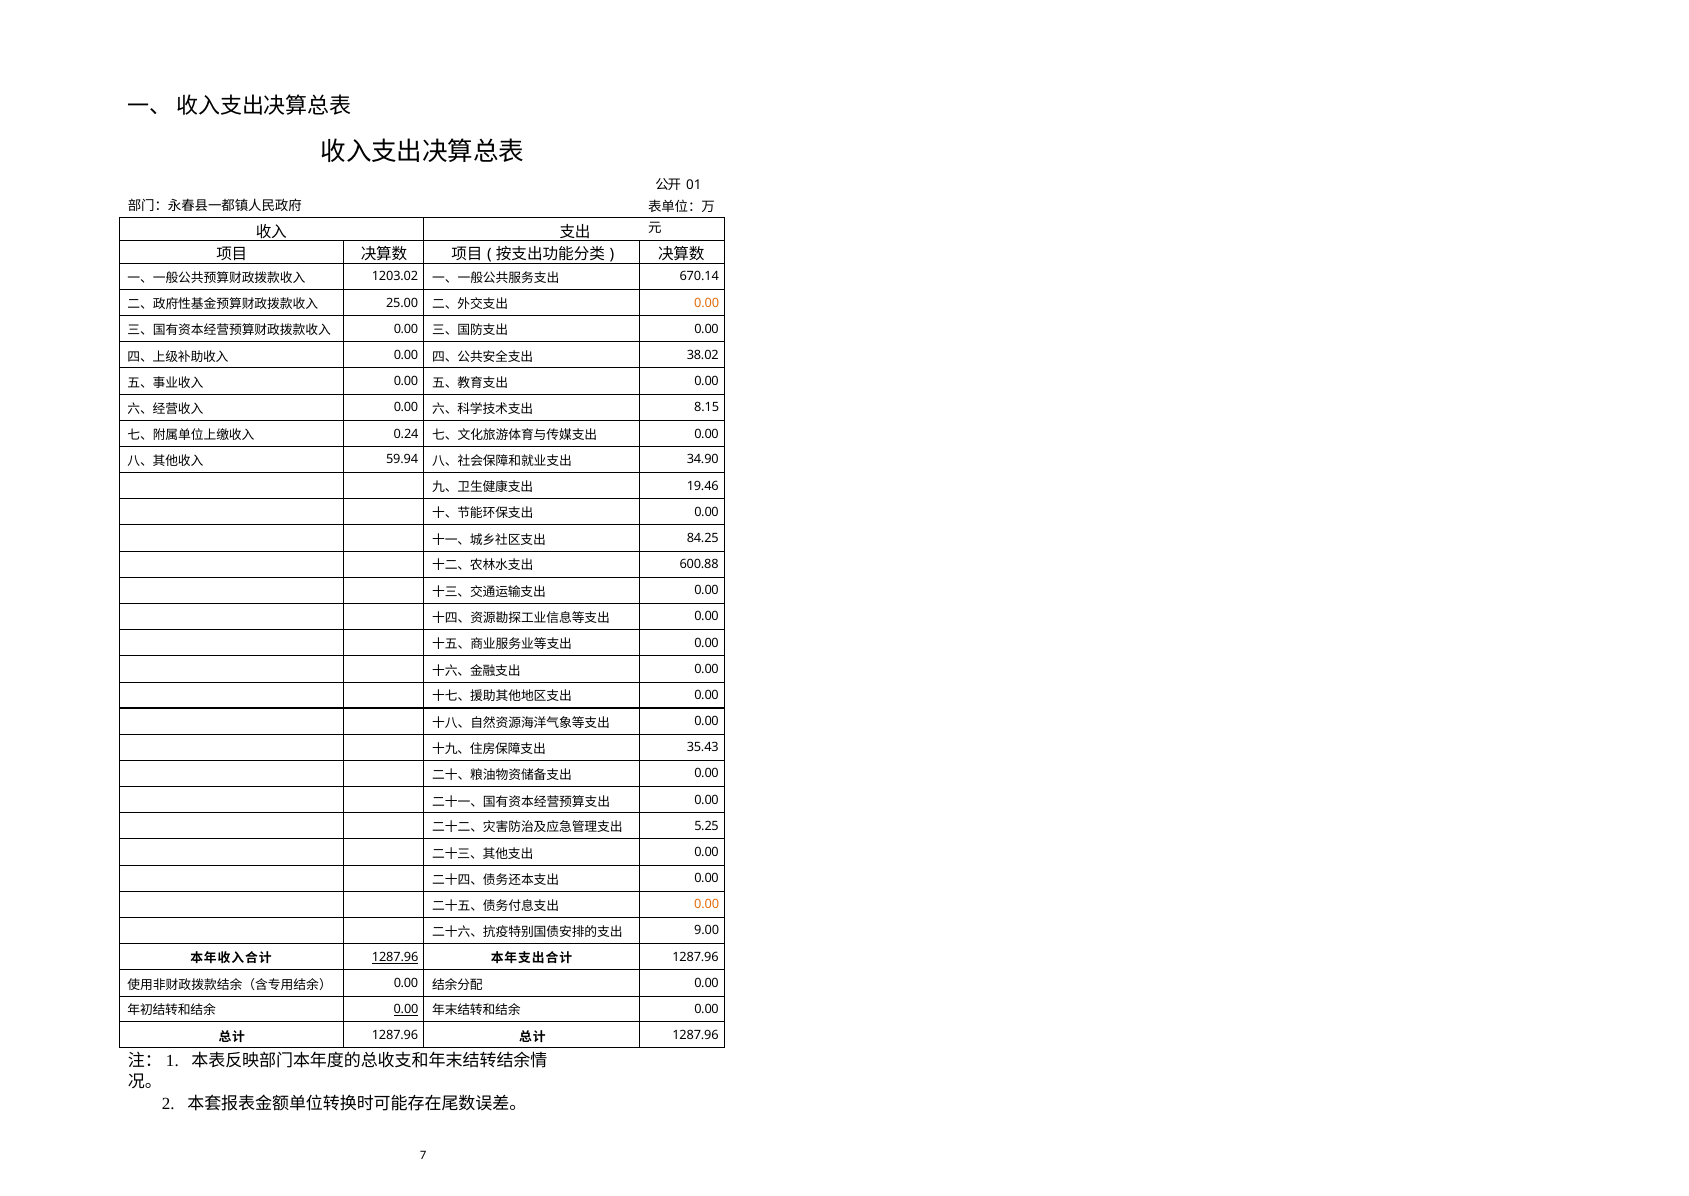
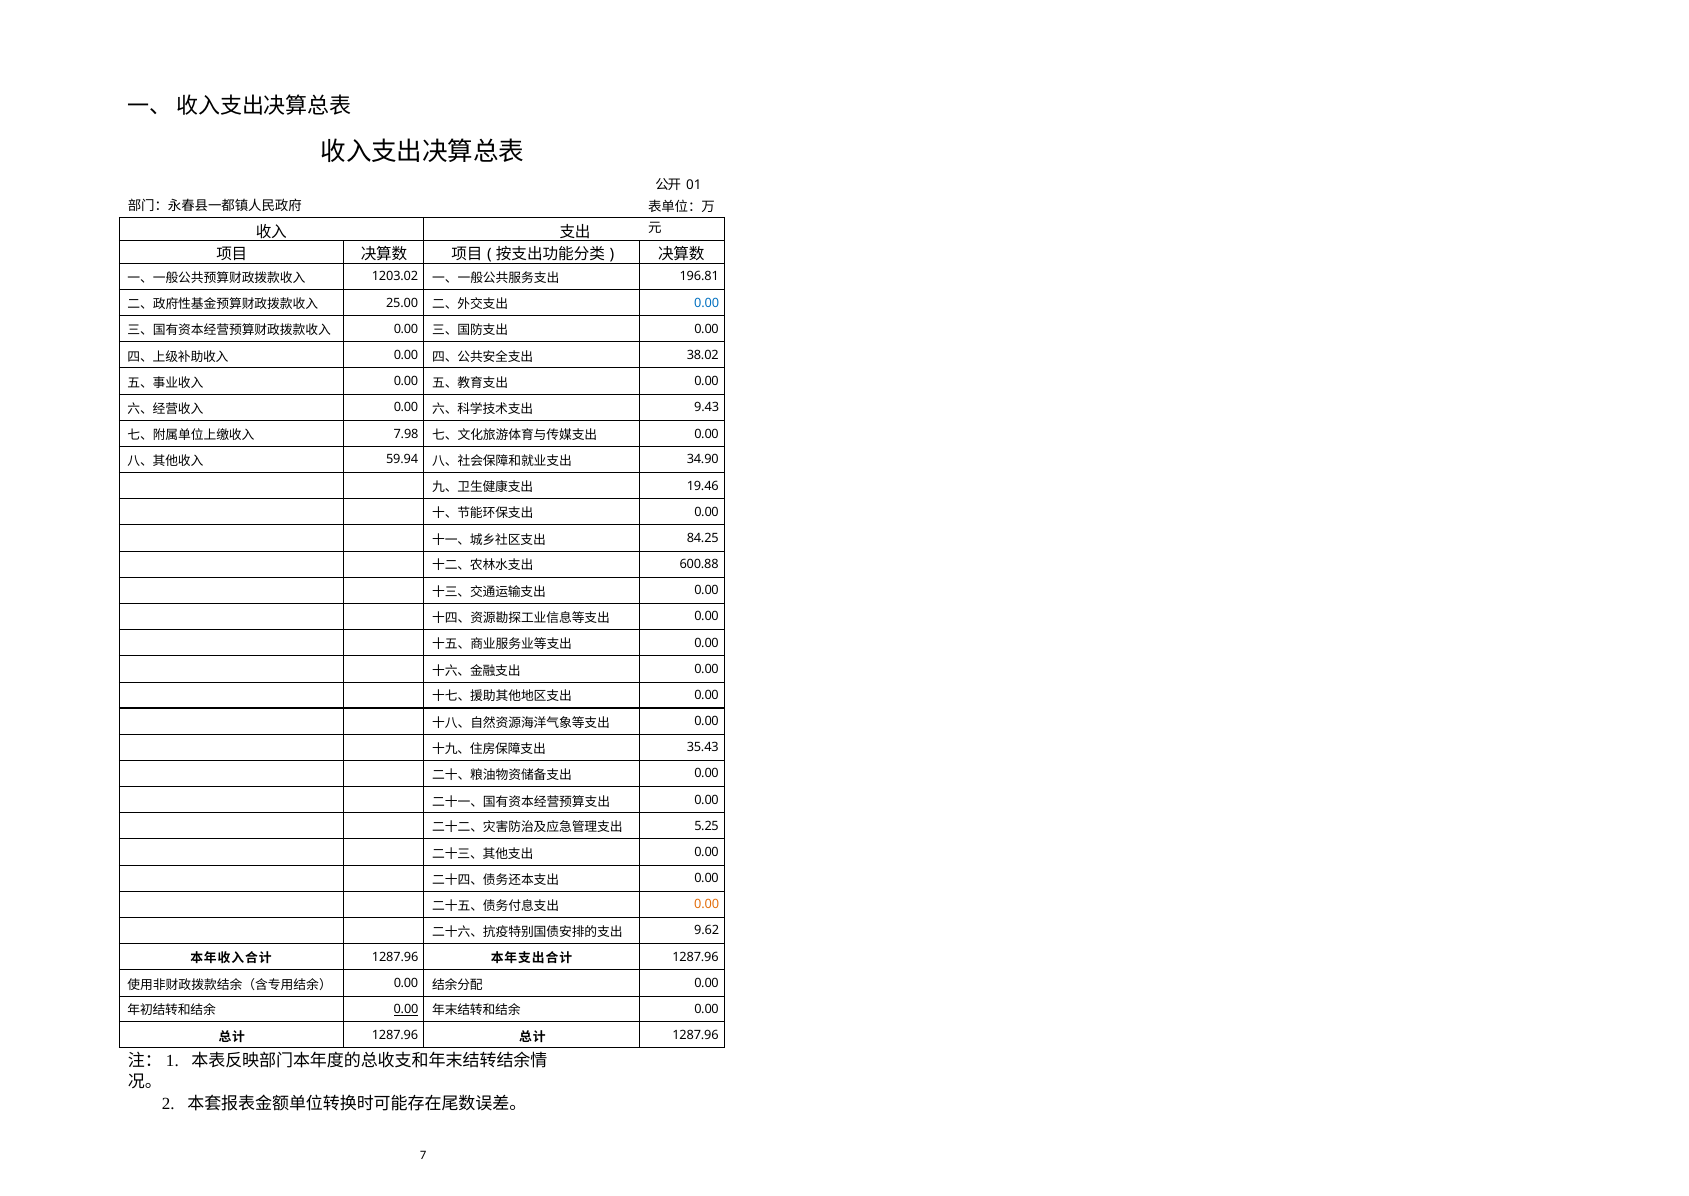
670.14: 670.14 -> 196.81 (699, 276)
0.00 colour: orange -> blue (707, 303)
8.15: 8.15 -> 9.43 (707, 407)
0.24: 0.24 -> 7.98 (406, 434)
9.00: 9.00 -> 9.62 (707, 931)
1287.96 underline: present -> none (395, 957)
